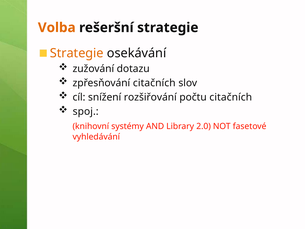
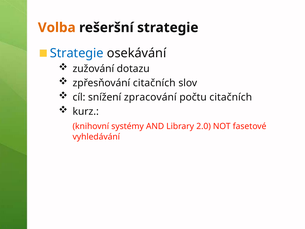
Strategie colour: orange -> blue (77, 53)
rozšiřování: rozšiřování -> zpracování (150, 97)
spoj: spoj -> kurz (86, 111)
